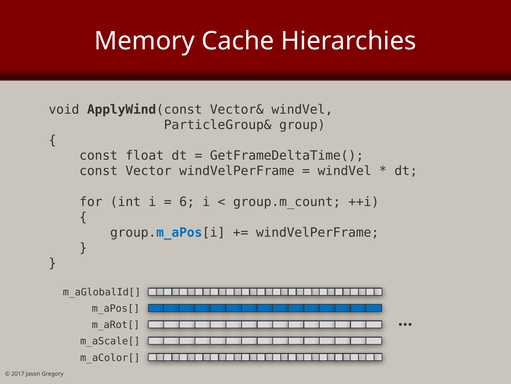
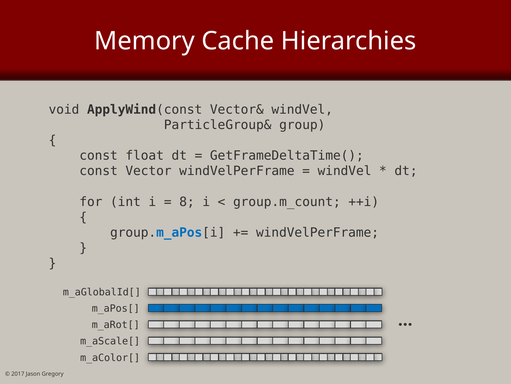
6: 6 -> 8 (187, 201)
